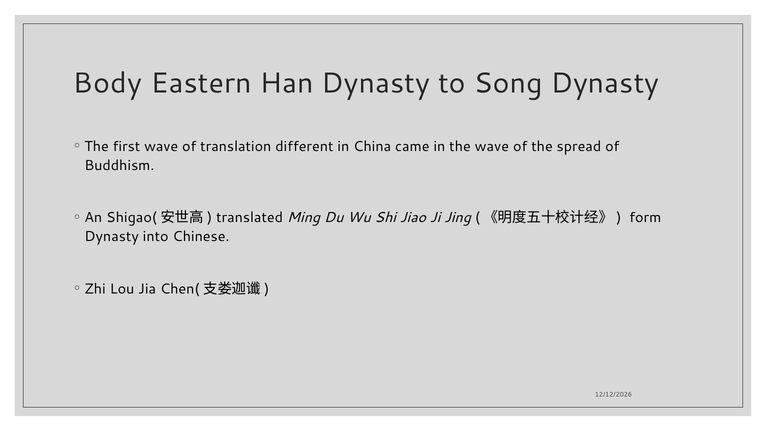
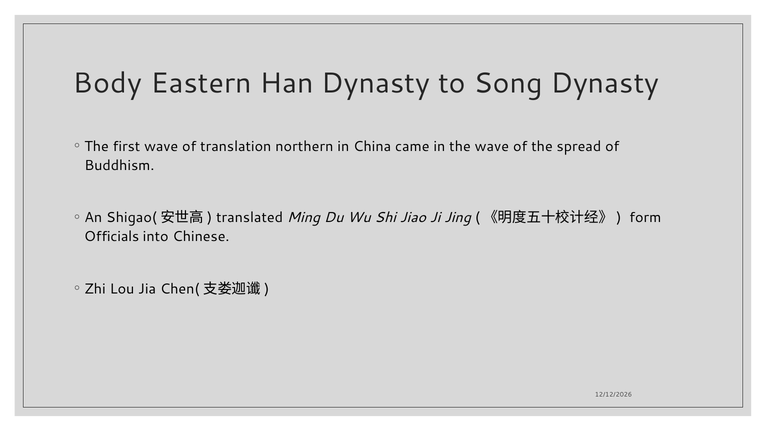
different: different -> northern (304, 146)
Dynasty: Dynasty -> Officials (112, 237)
